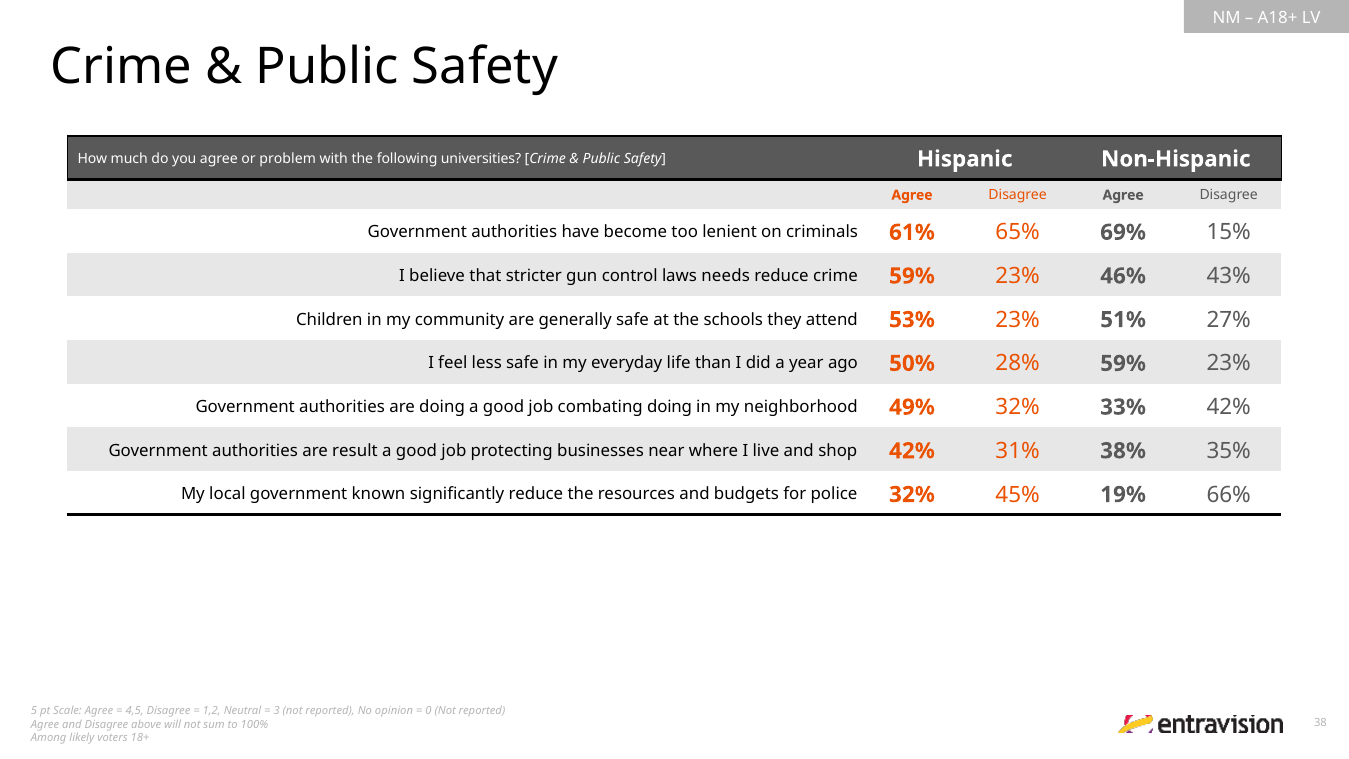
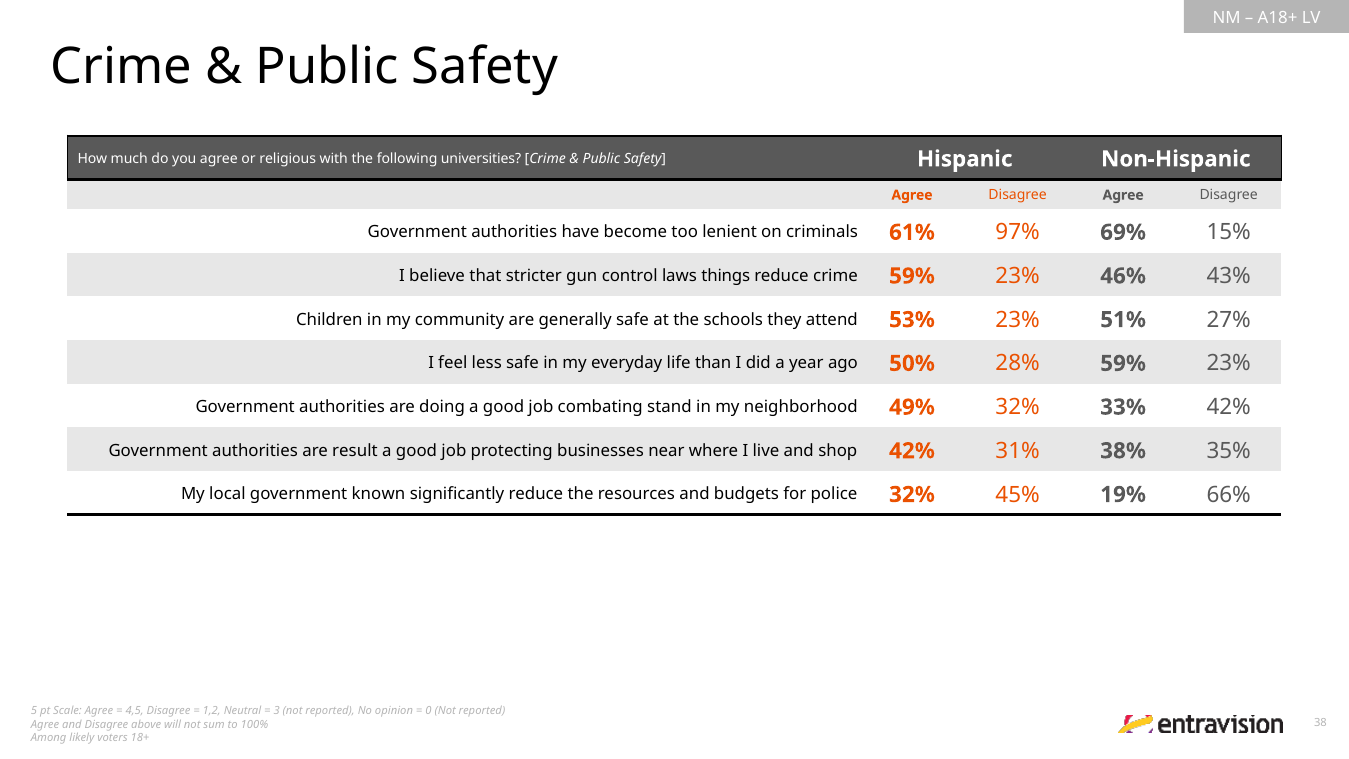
problem: problem -> religious (288, 159)
65%: 65% -> 97% (1018, 232)
needs: needs -> things (726, 276)
combating doing: doing -> stand (669, 407)
